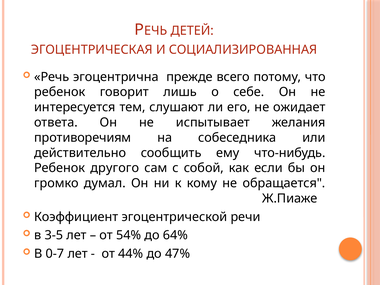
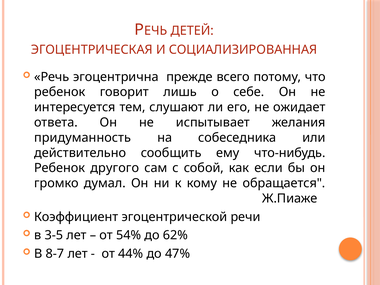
противоречиям: противоречиям -> придуманность (83, 138)
64%: 64% -> 62% (175, 235)
0-7: 0-7 -> 8-7 (55, 254)
